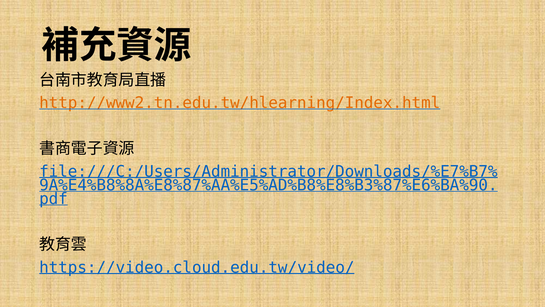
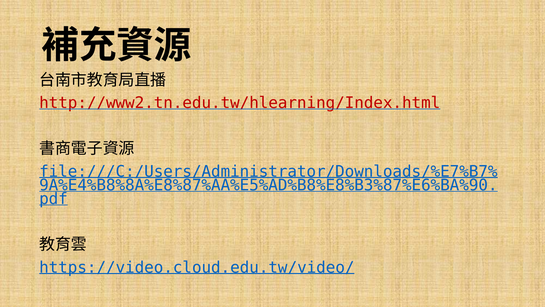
http://www2.tn.edu.tw/hlearning/Index.html colour: orange -> red (240, 103)
